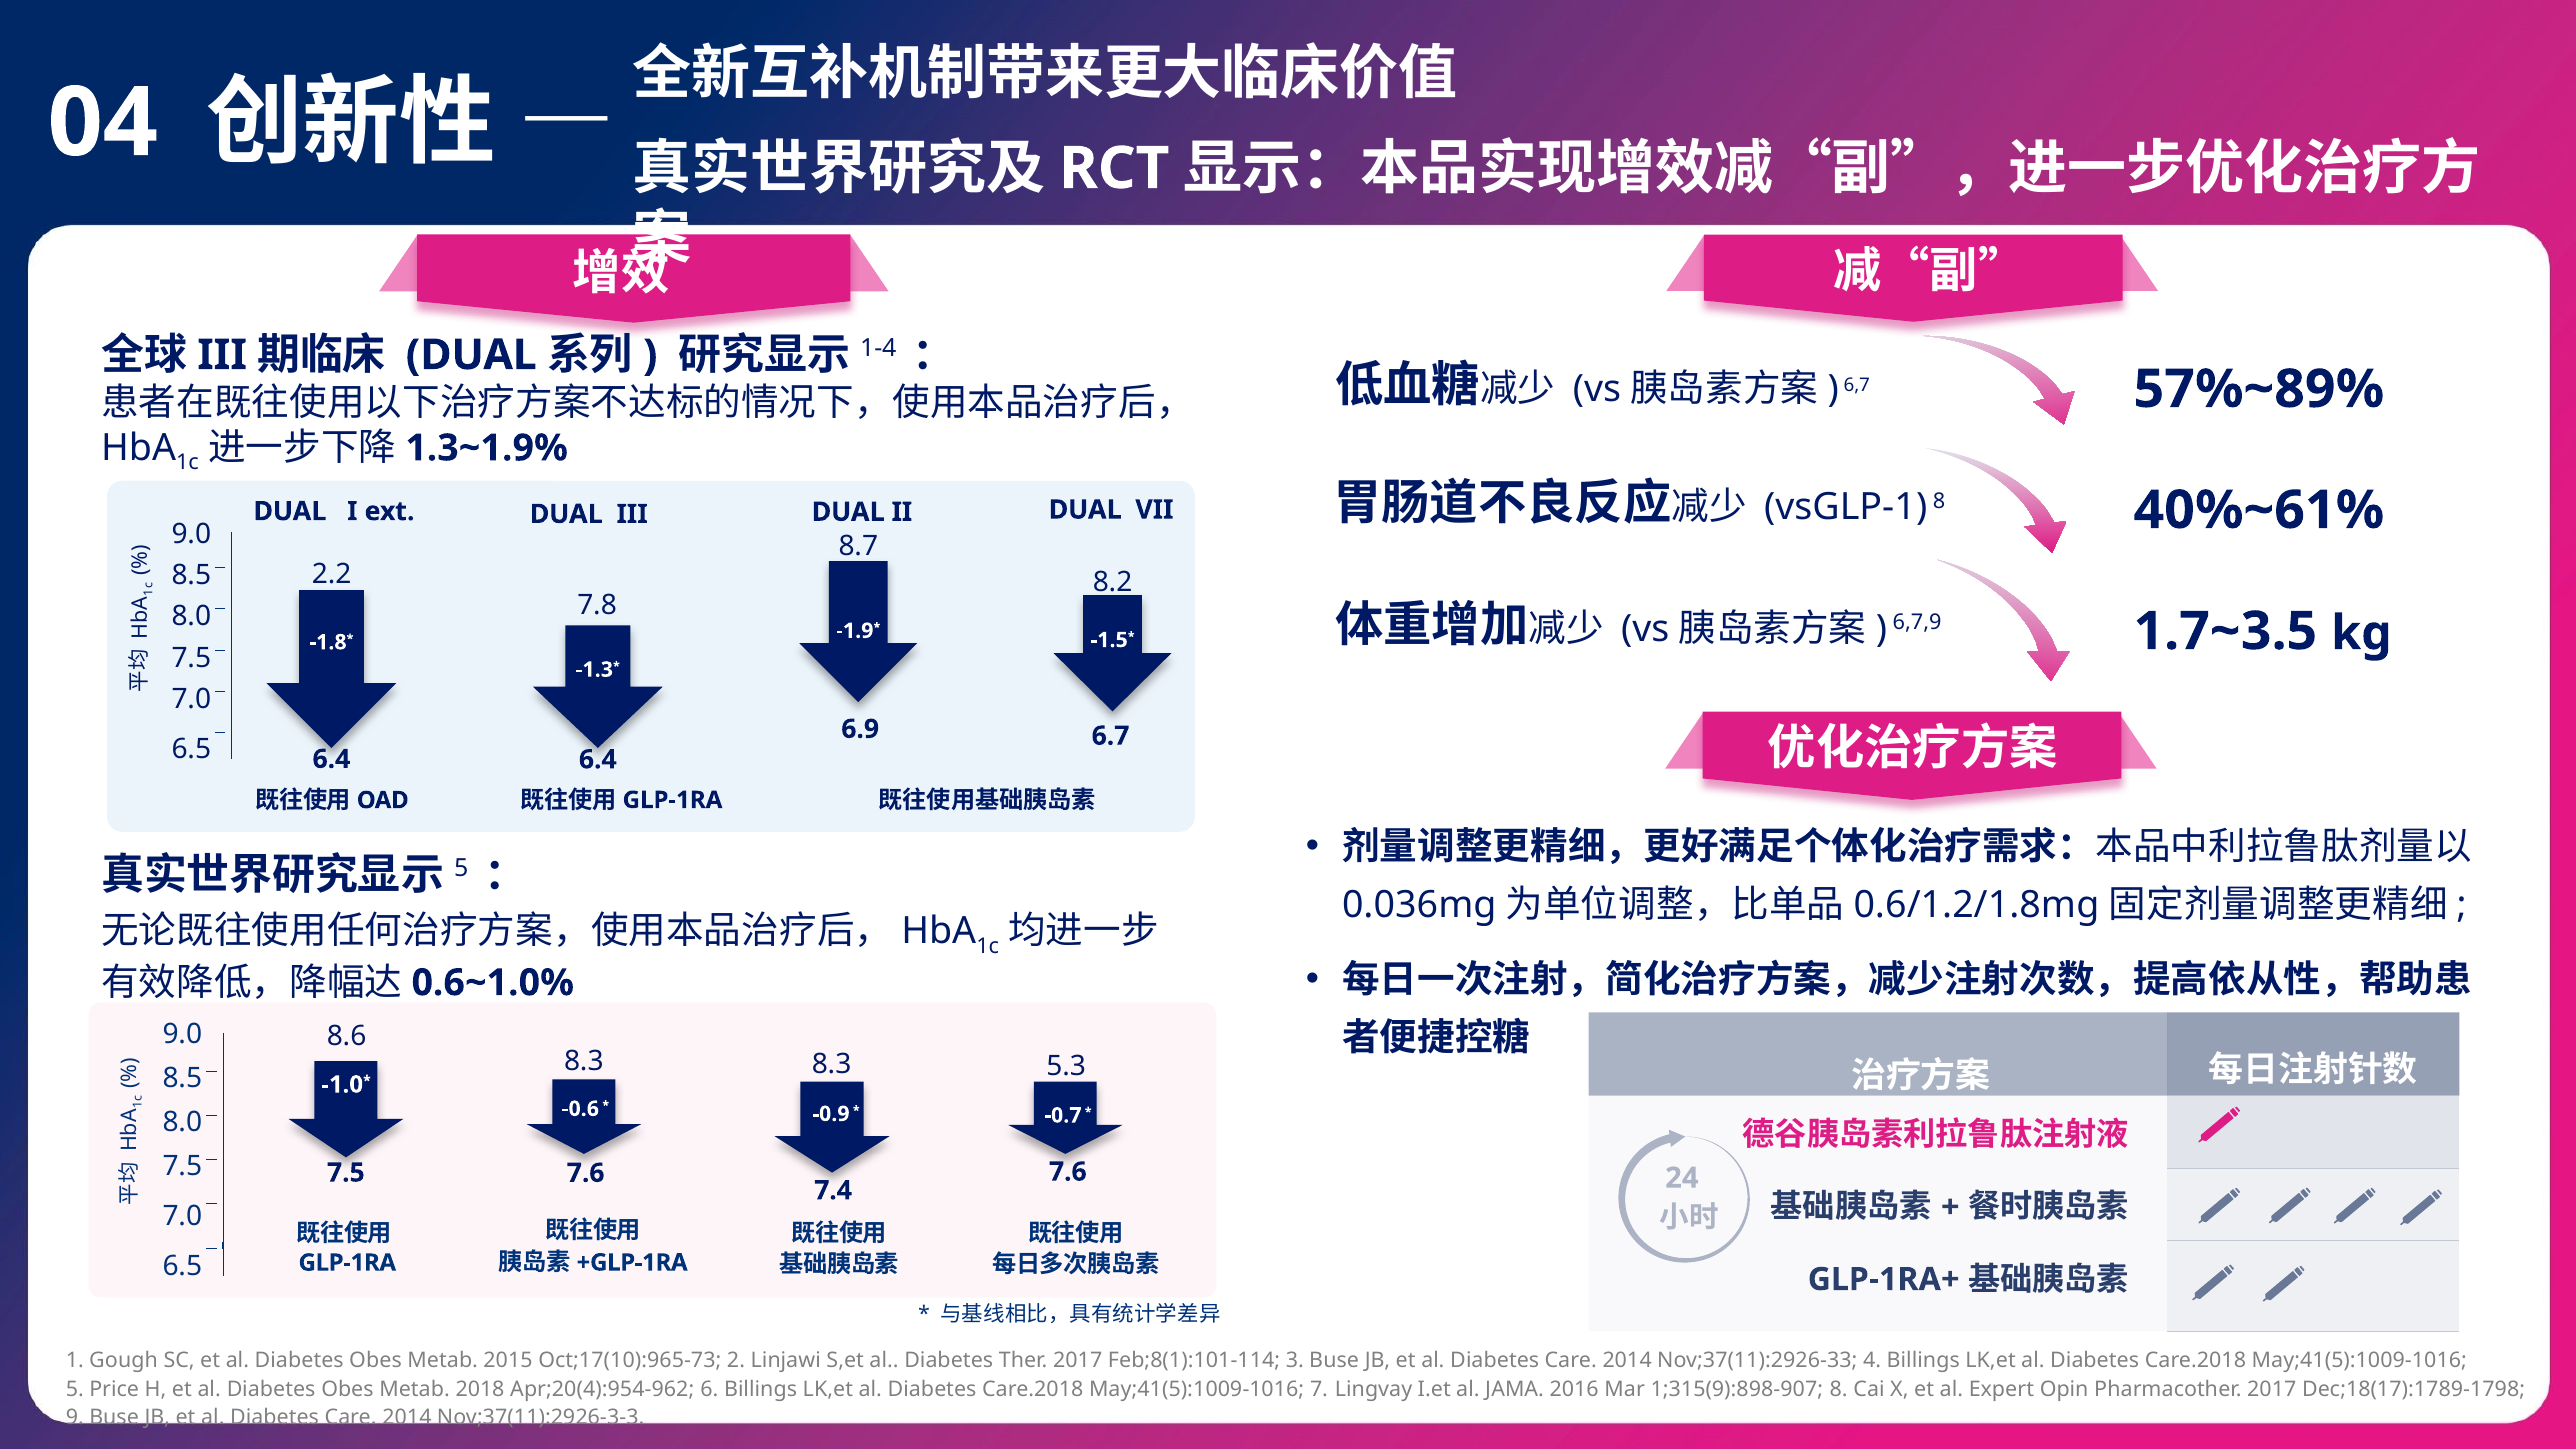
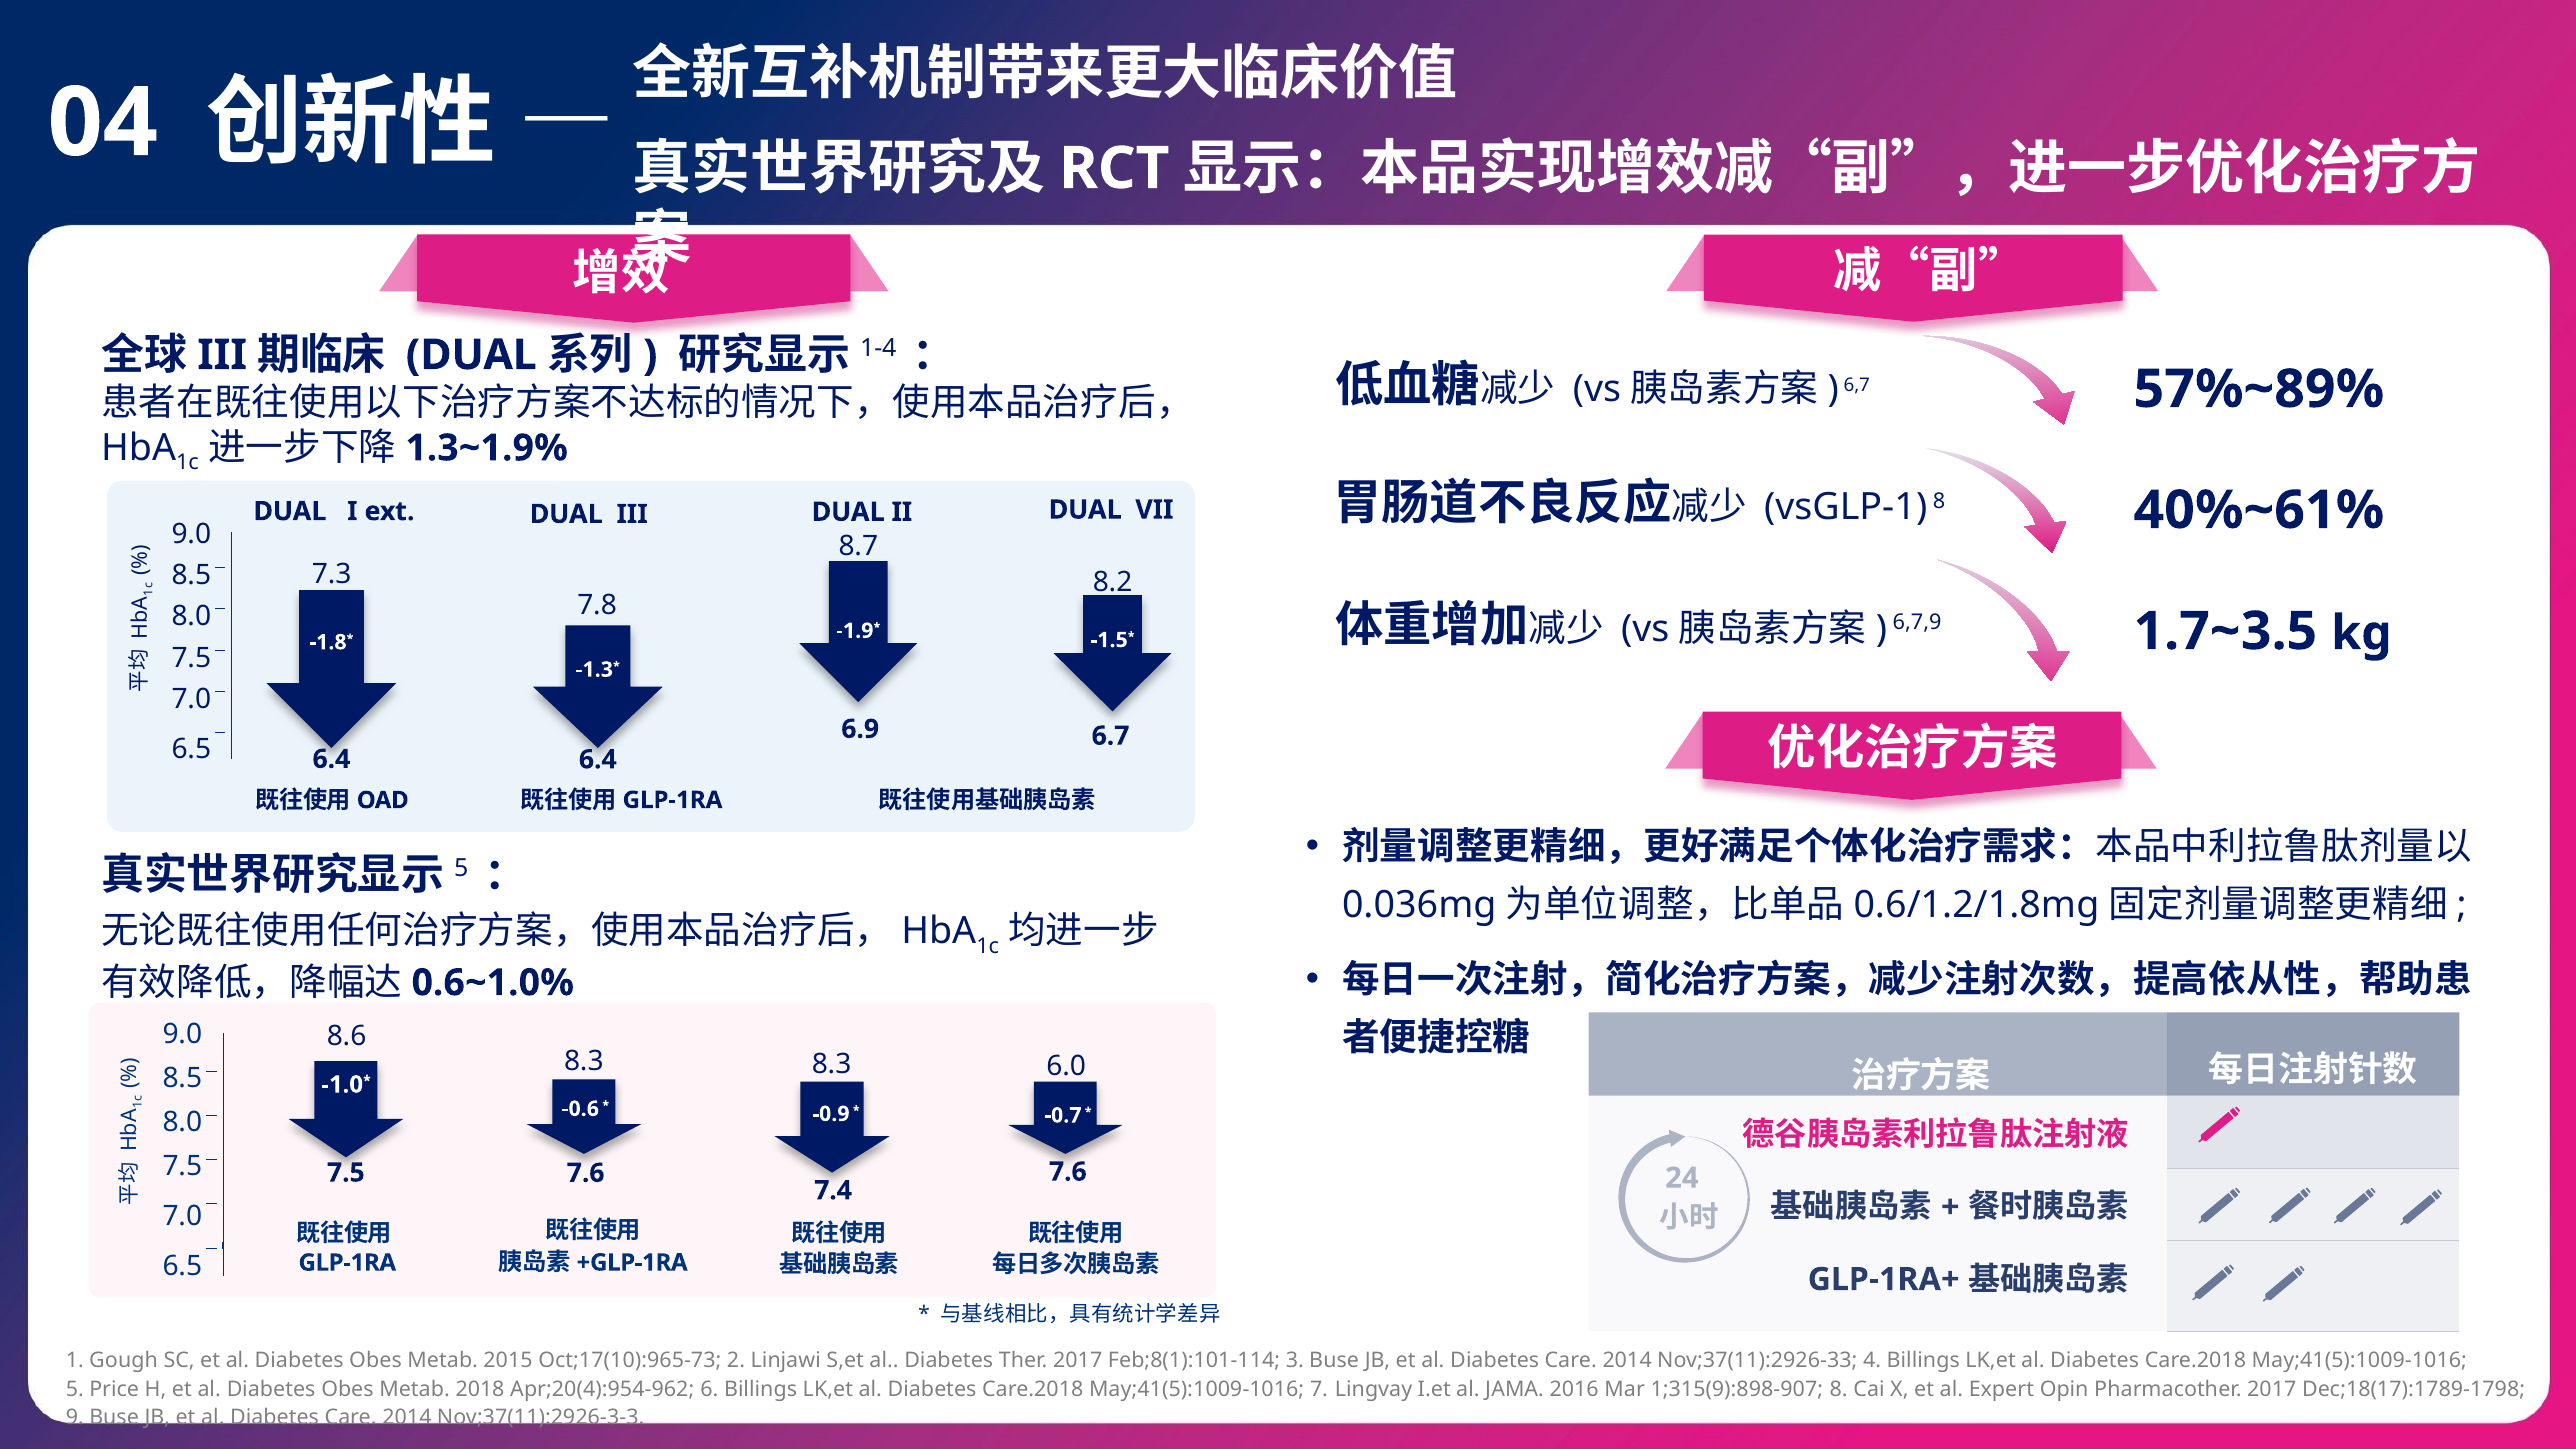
2.2: 2.2 -> 7.3 (332, 574)
5.3: 5.3 -> 6.0 (1066, 1066)
